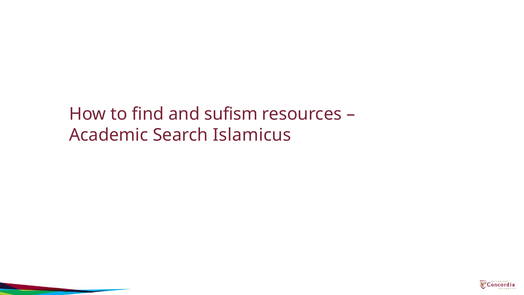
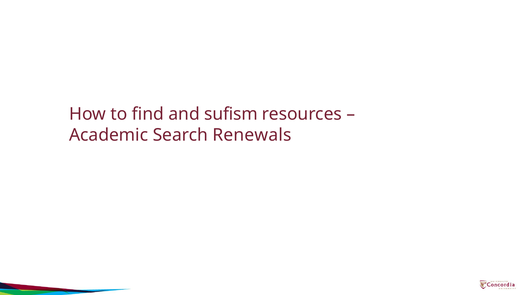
Islamicus: Islamicus -> Renewals (252, 135)
